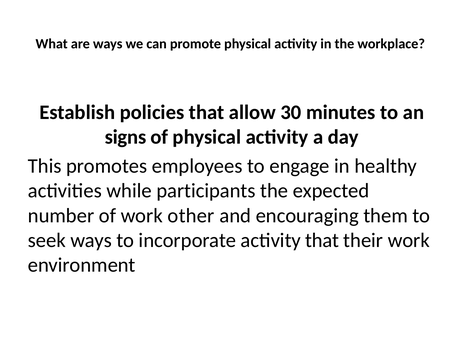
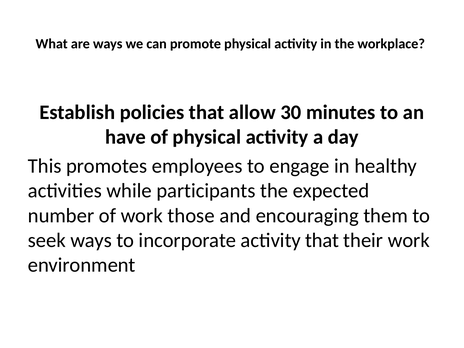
signs: signs -> have (126, 137)
other: other -> those (191, 216)
